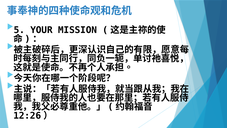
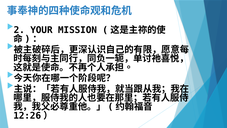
5: 5 -> 2 (19, 30)
